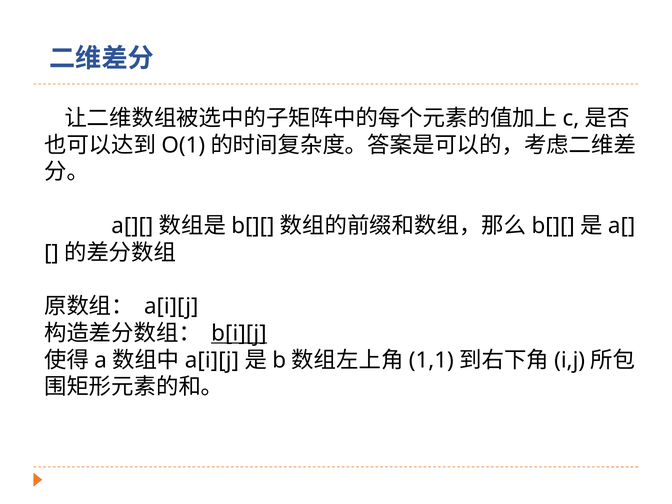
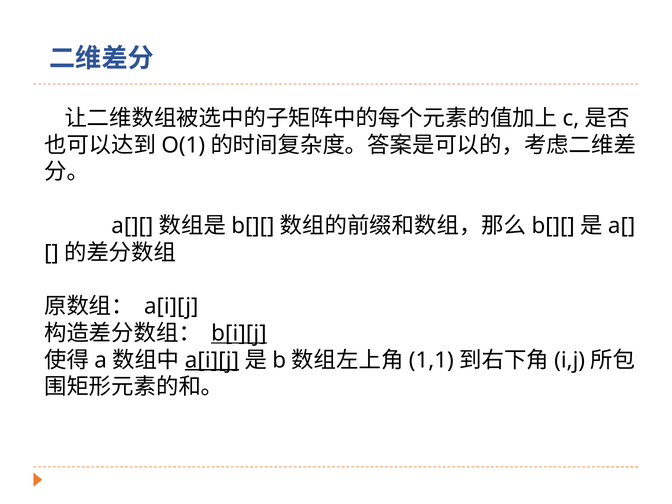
a[i][j underline: none -> present (212, 360)
